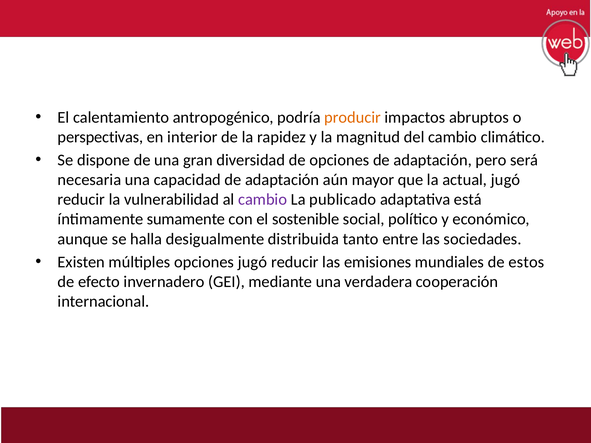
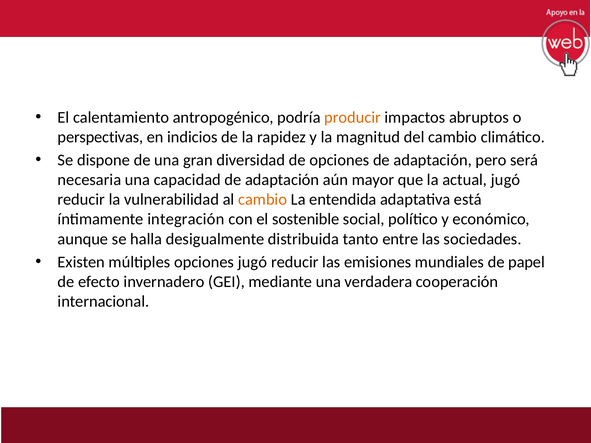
interior: interior -> indicios (192, 137)
cambio colour: purple -> orange (263, 200)
publicado: publicado -> entendida (343, 200)
sumamente: sumamente -> integración (186, 219)
estos: estos -> papel (527, 262)
